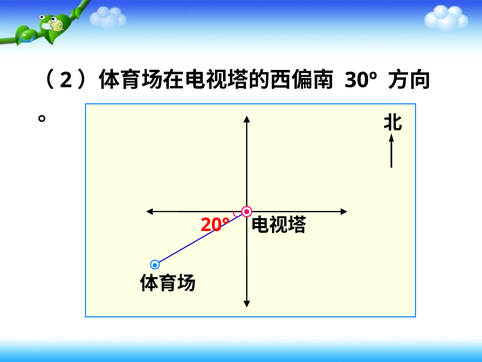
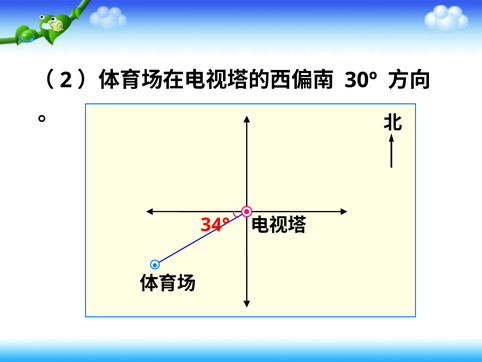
20°: 20° -> 34° (215, 225)
